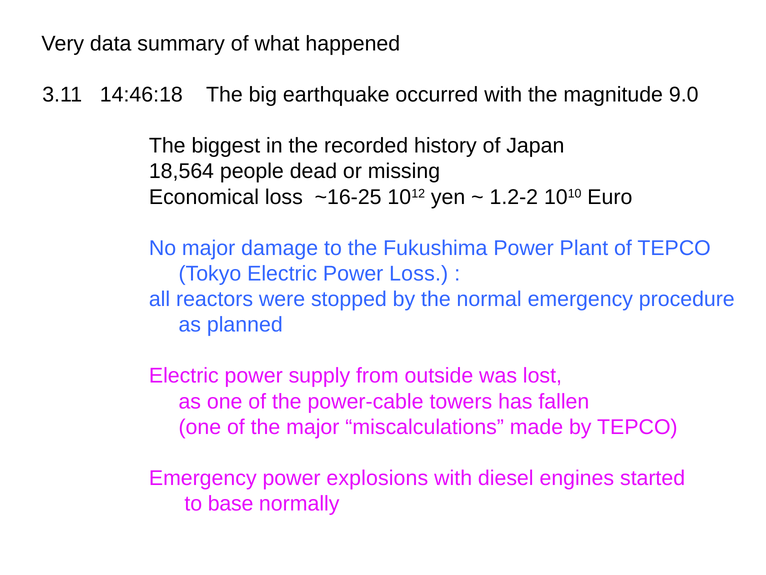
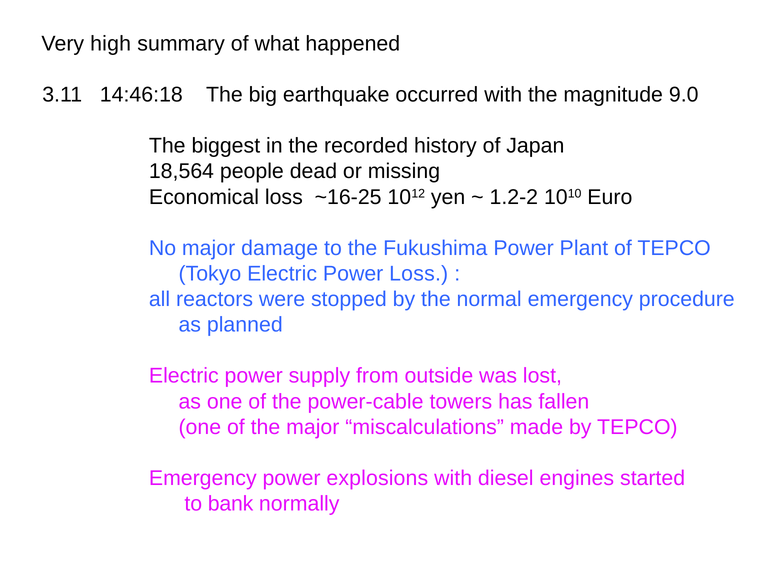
data: data -> high (111, 44)
base: base -> bank (231, 503)
